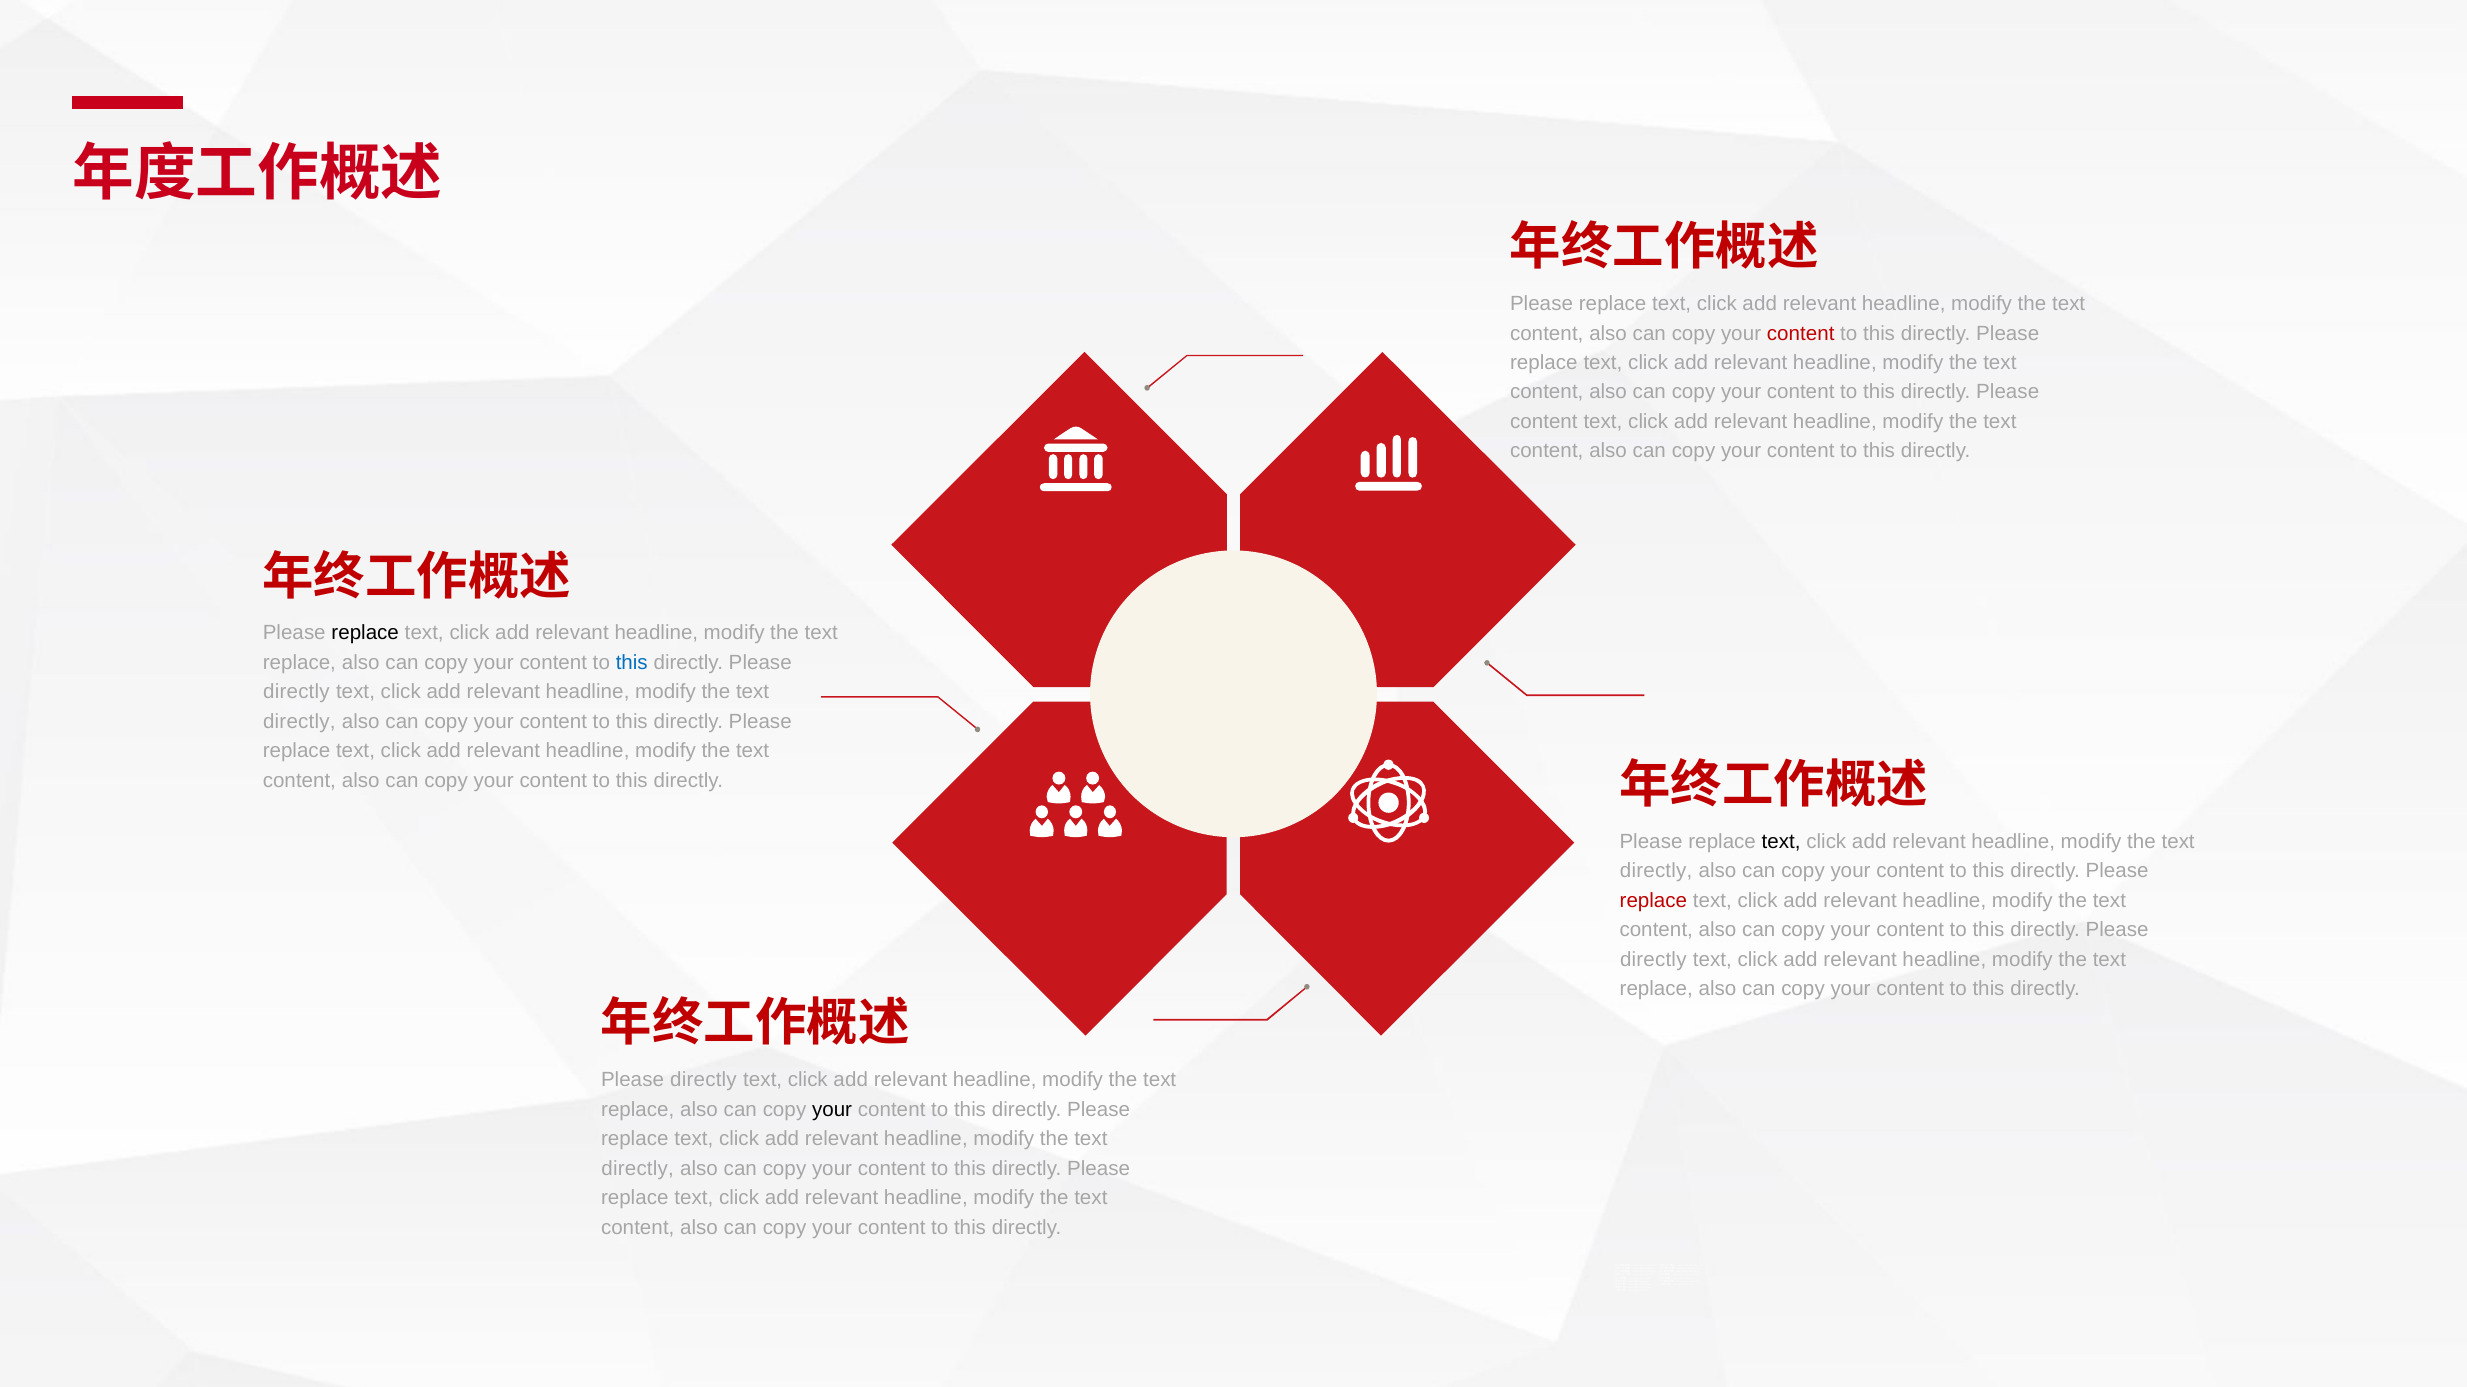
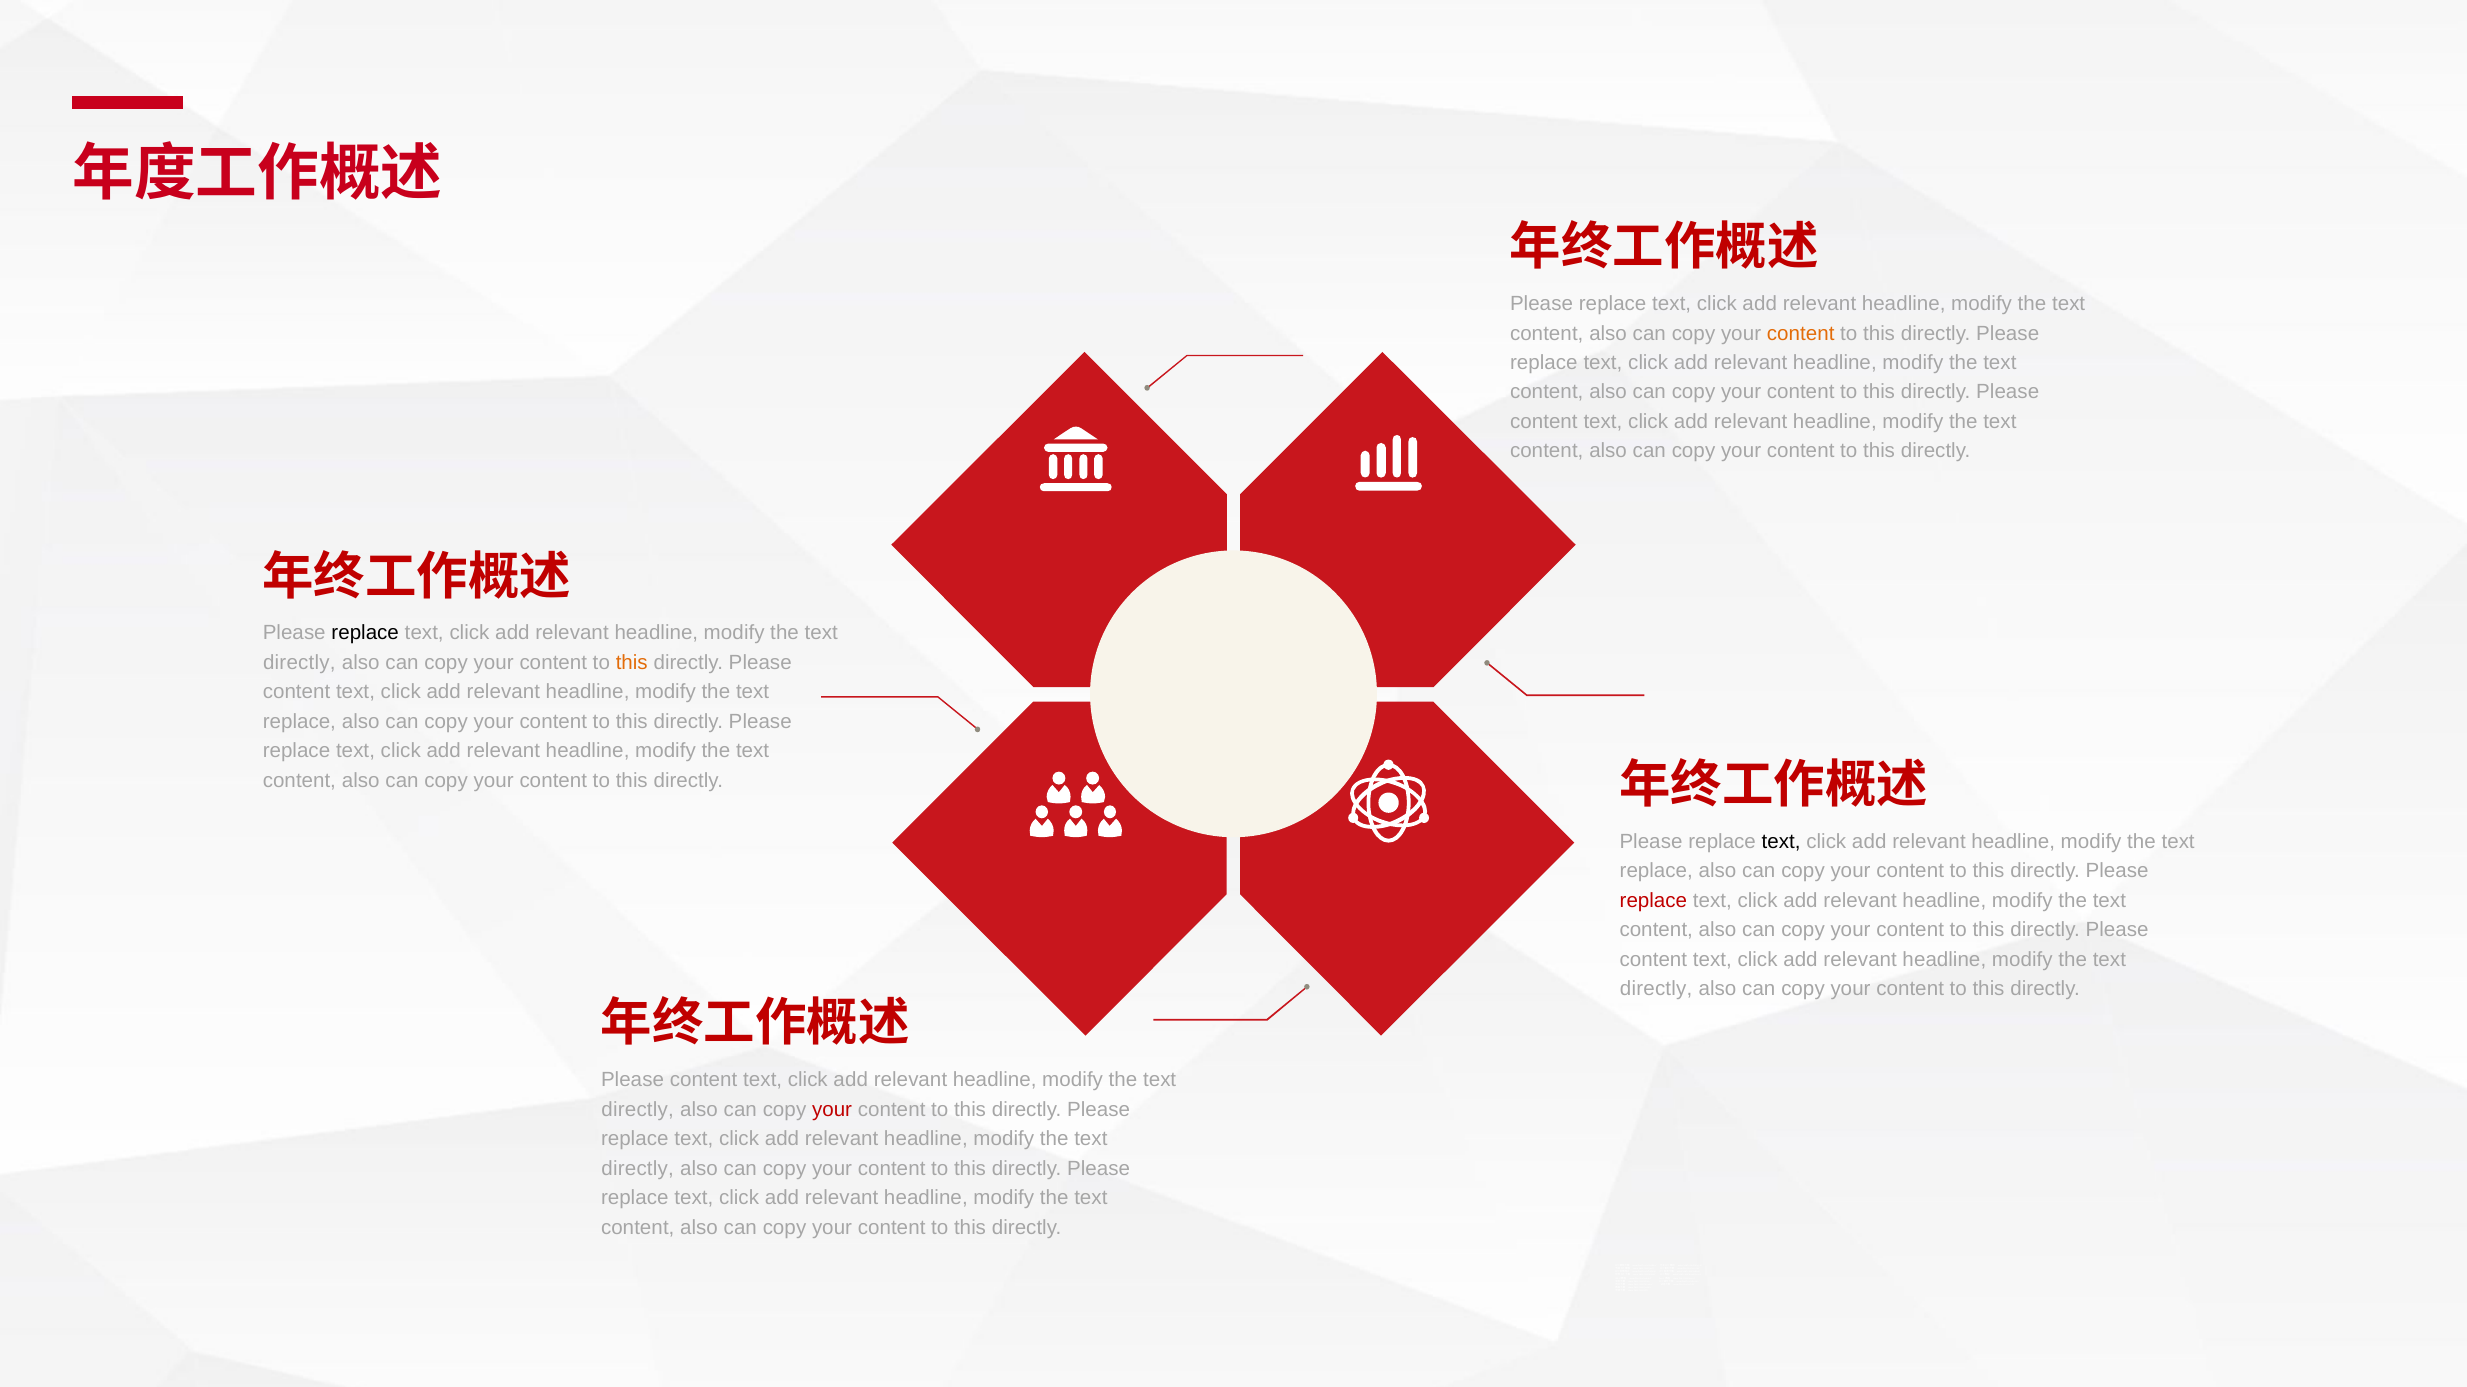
content colour: red -> orange (1801, 333)
replace: replace -> directly (299, 663)
this colour: blue -> orange (632, 663)
directly: directly -> content (297, 692)
directly: directly -> replace (299, 722)
directly: directly -> replace (1656, 871)
directly: directly -> content (1653, 960)
replace: replace -> directly (1656, 989)
directly: directly -> content (704, 1080)
replace: replace -> directly (638, 1110)
your colour: black -> red (832, 1110)
